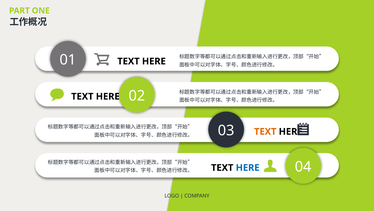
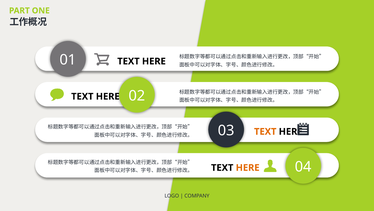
HERE colour: blue -> orange (248, 167)
